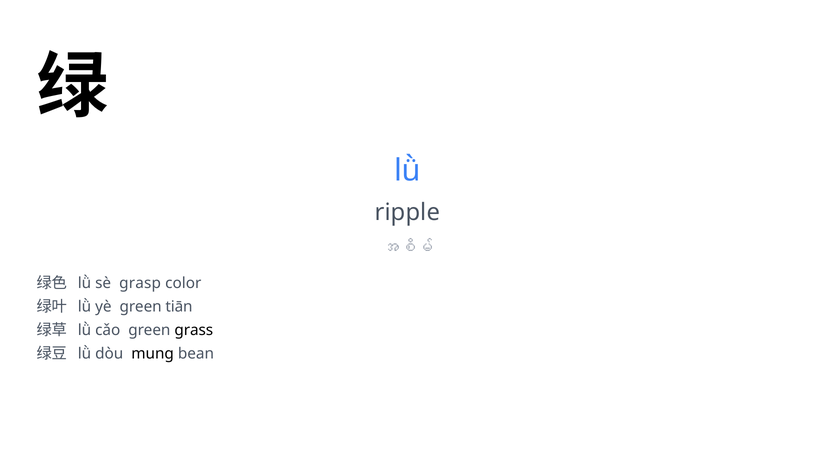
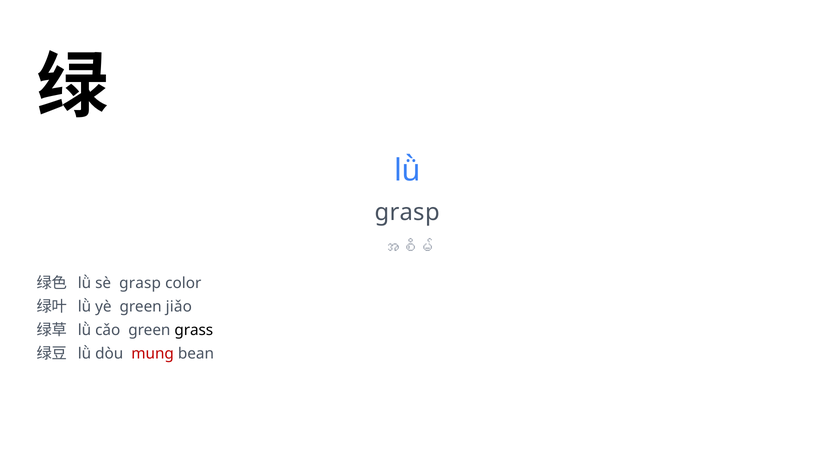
ripple: ripple -> grasp (407, 212)
tiān: tiān -> jiǎo (179, 306)
mung colour: black -> red (153, 353)
